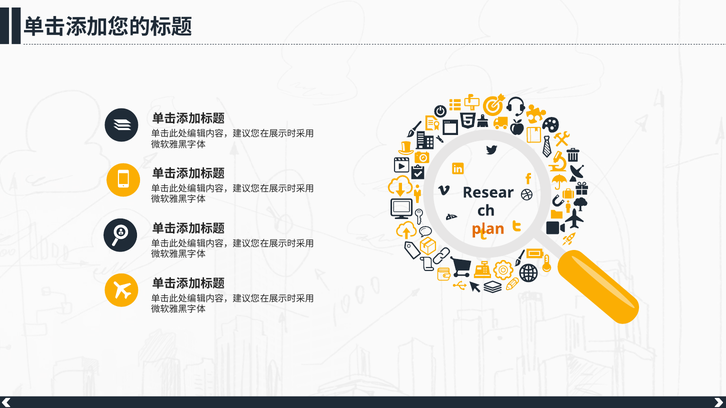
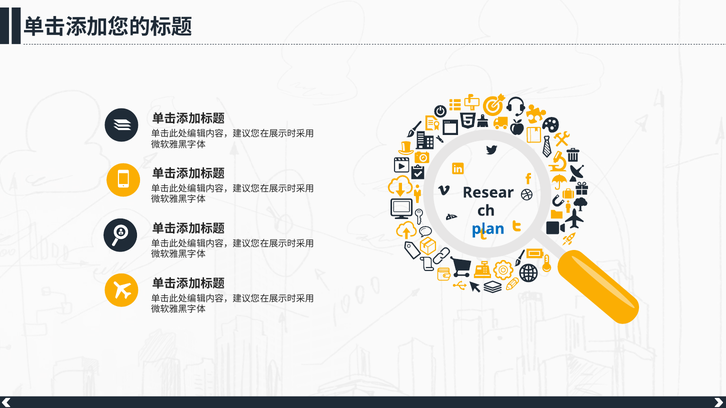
plan colour: orange -> blue (488, 229)
